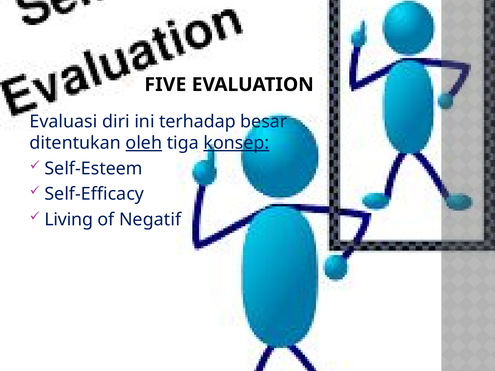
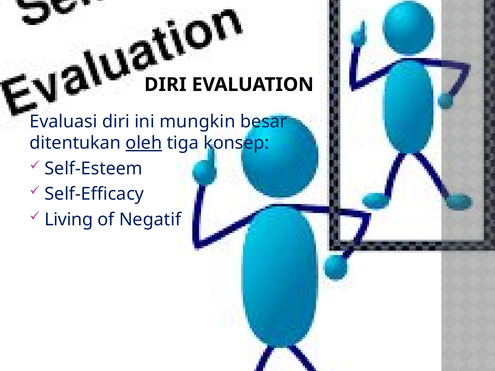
FIVE: FIVE -> DIRI (165, 85)
terhadap: terhadap -> mungkin (197, 122)
konsep underline: present -> none (236, 143)
